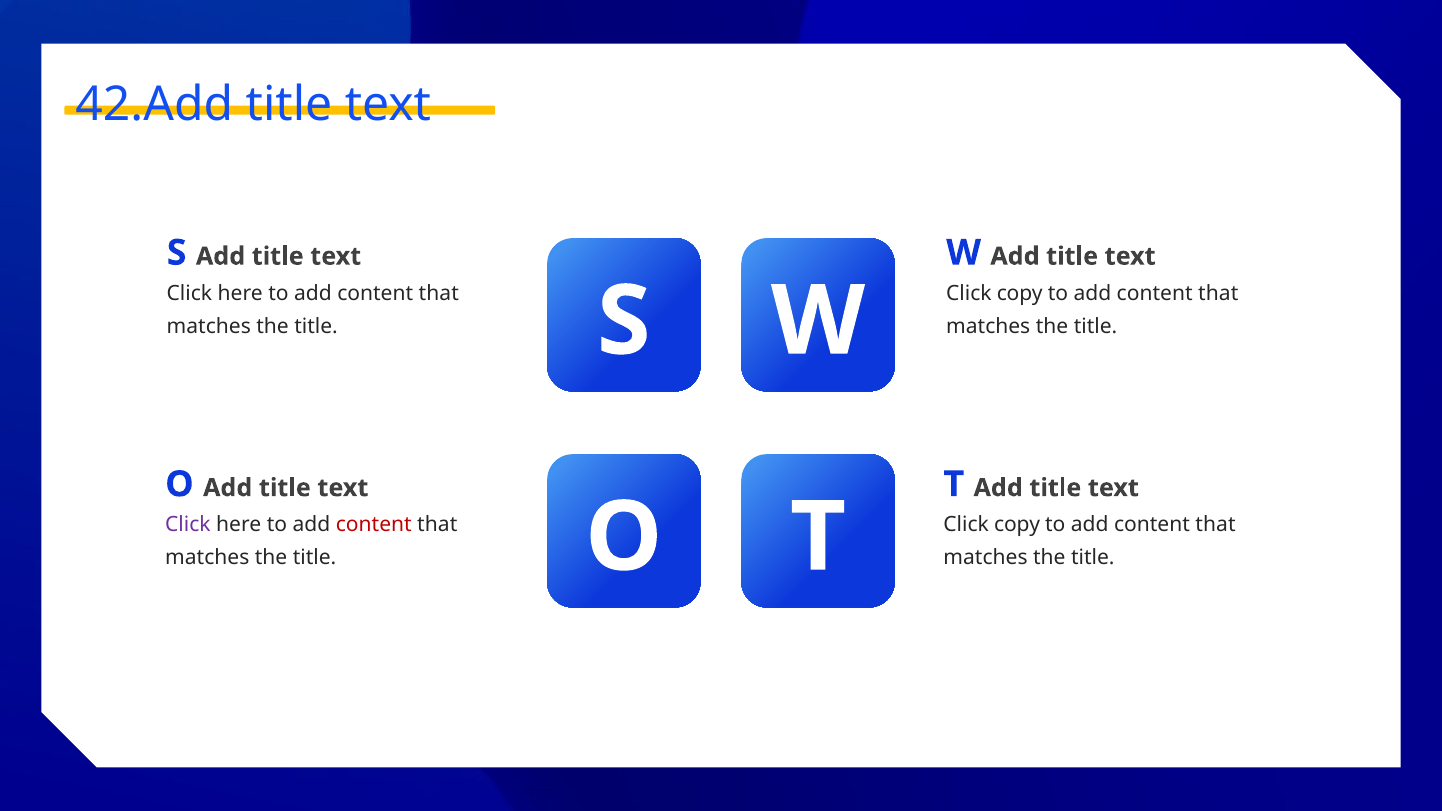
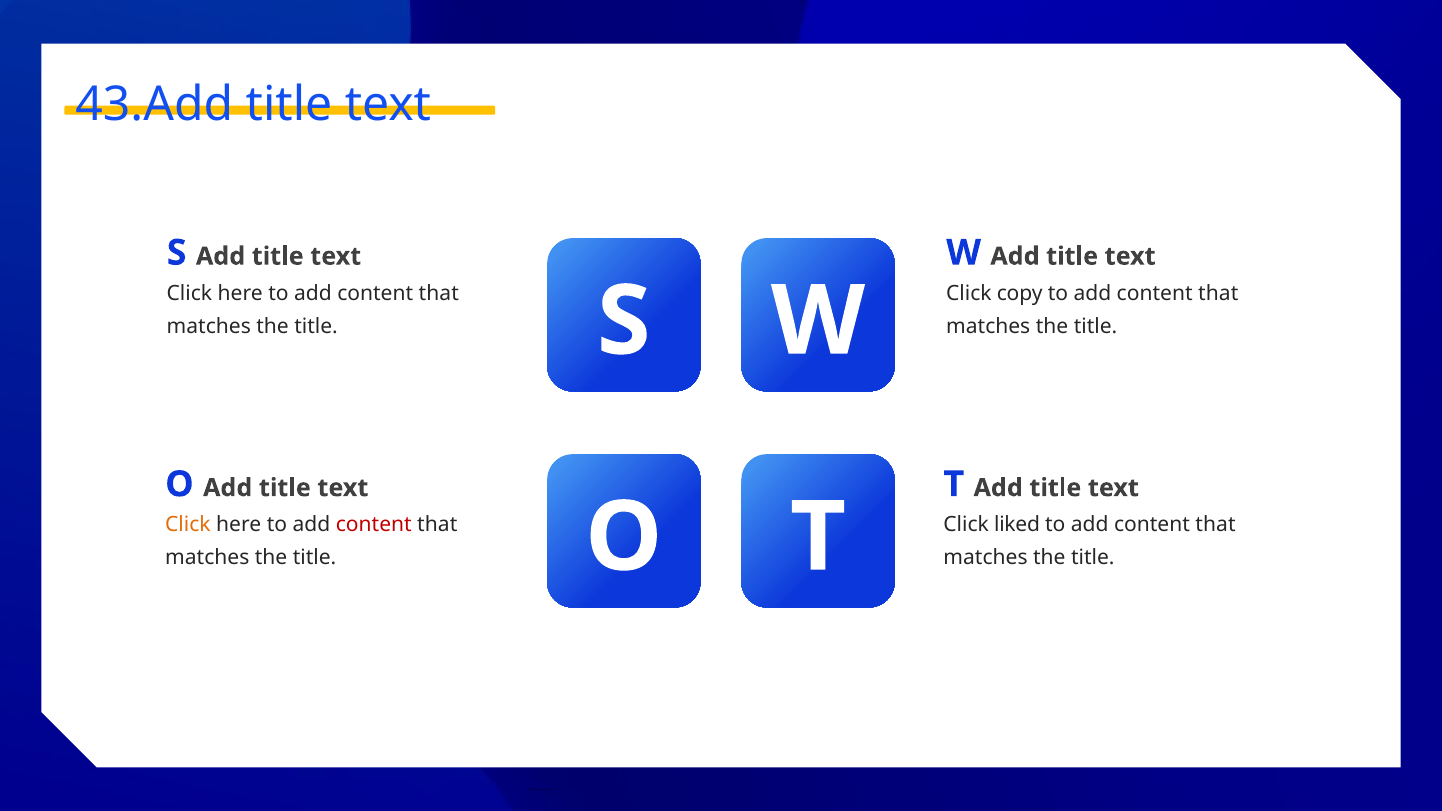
42.Add: 42.Add -> 43.Add (154, 105)
Click colour: purple -> orange (188, 525)
copy: copy -> liked (1017, 525)
